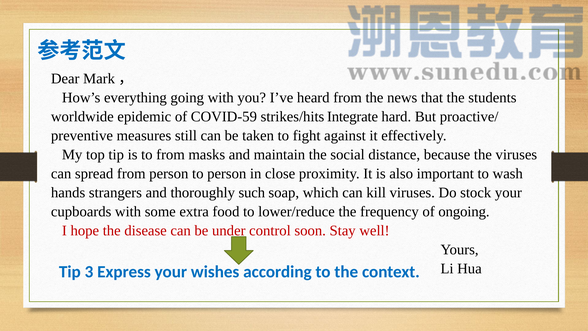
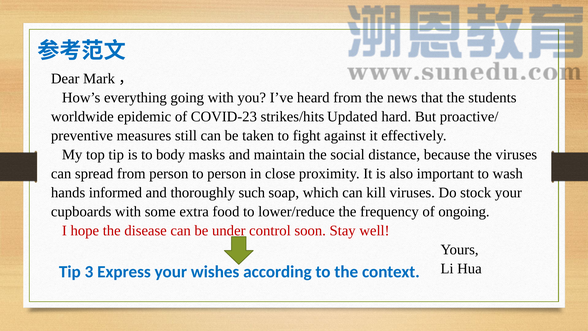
COVID-59: COVID-59 -> COVID-23 (224, 117)
Integrate: Integrate -> Updated (352, 117)
to from: from -> body (171, 155)
strangers: strangers -> informed (115, 193)
